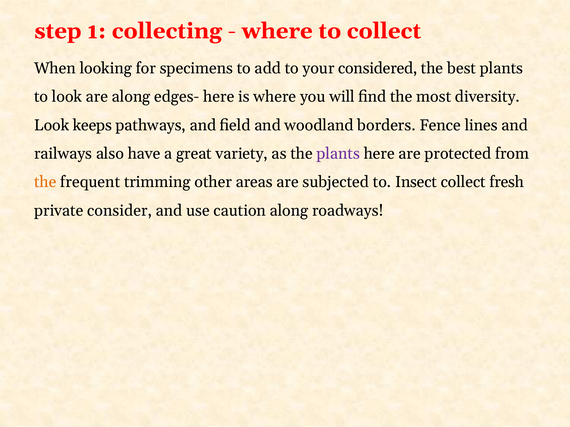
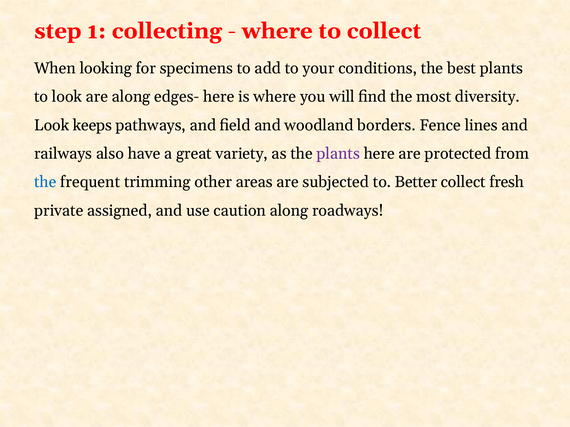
considered: considered -> conditions (378, 68)
the colour: orange -> blue (45, 182)
Insect: Insect -> Better (416, 182)
consider: consider -> assigned (120, 211)
